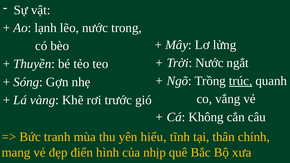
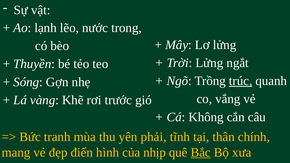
Trời Nước: Nước -> Lửng (209, 63)
hiểu: hiểu -> phải (154, 137)
Bắc underline: none -> present (201, 152)
